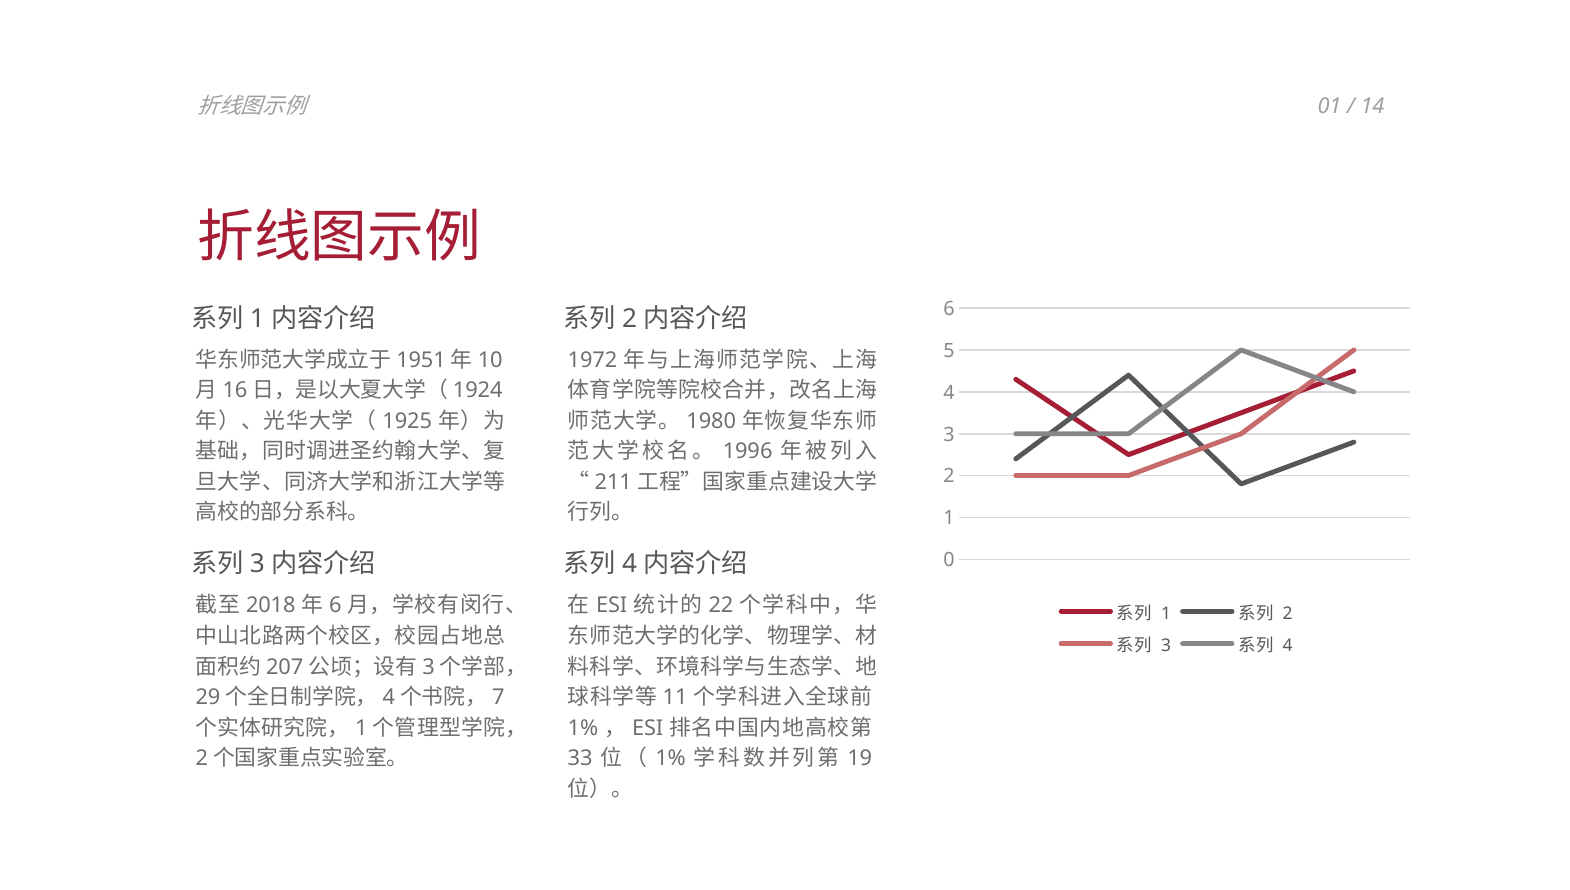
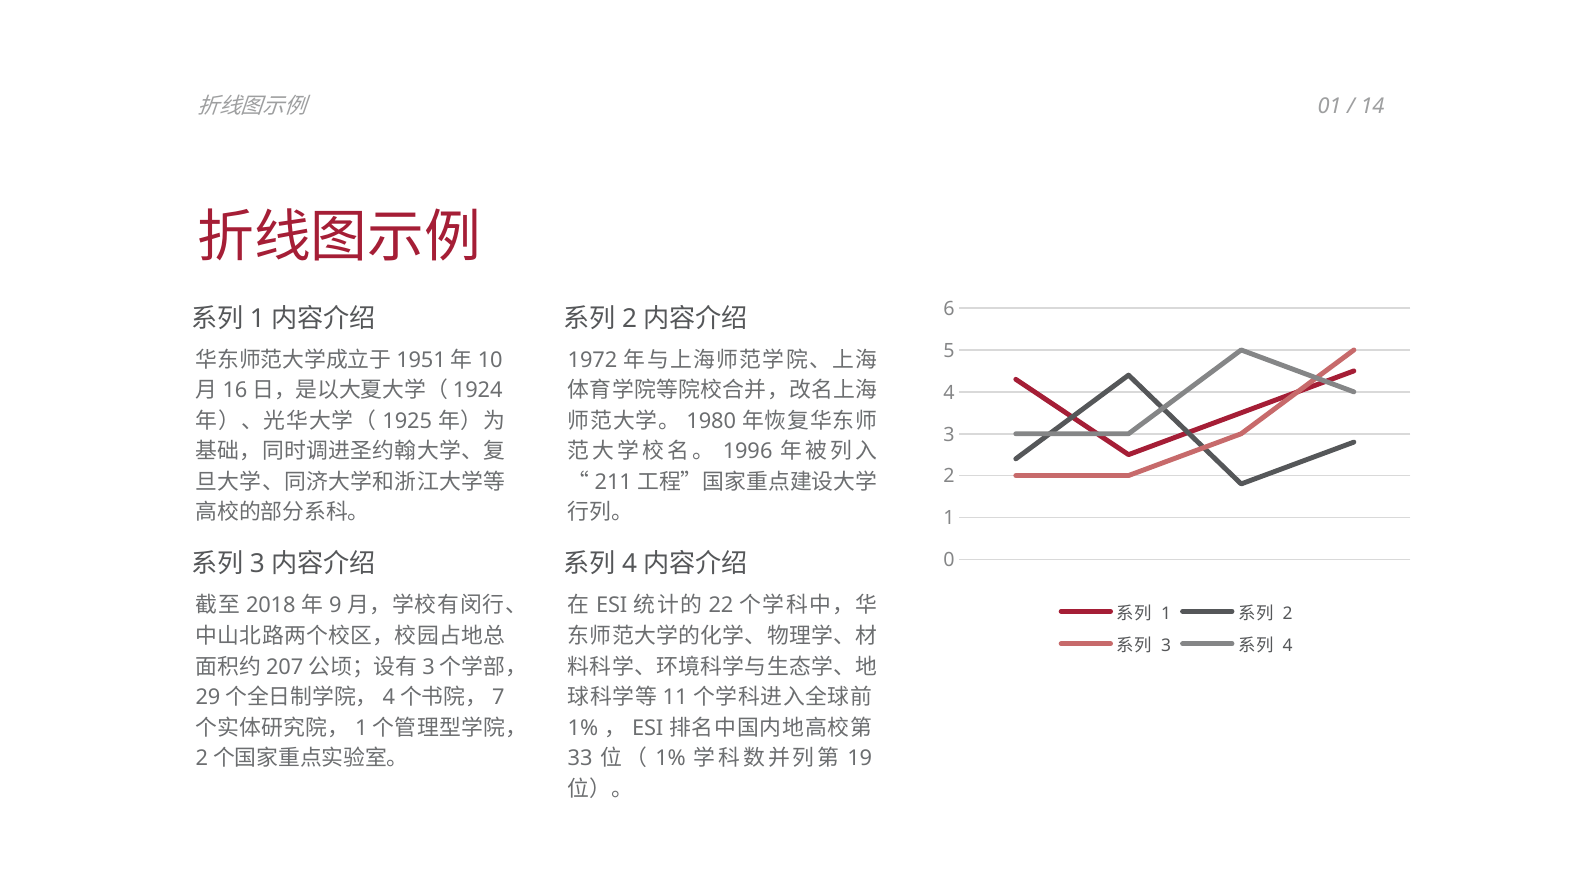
6: 6 -> 9 (335, 606)
